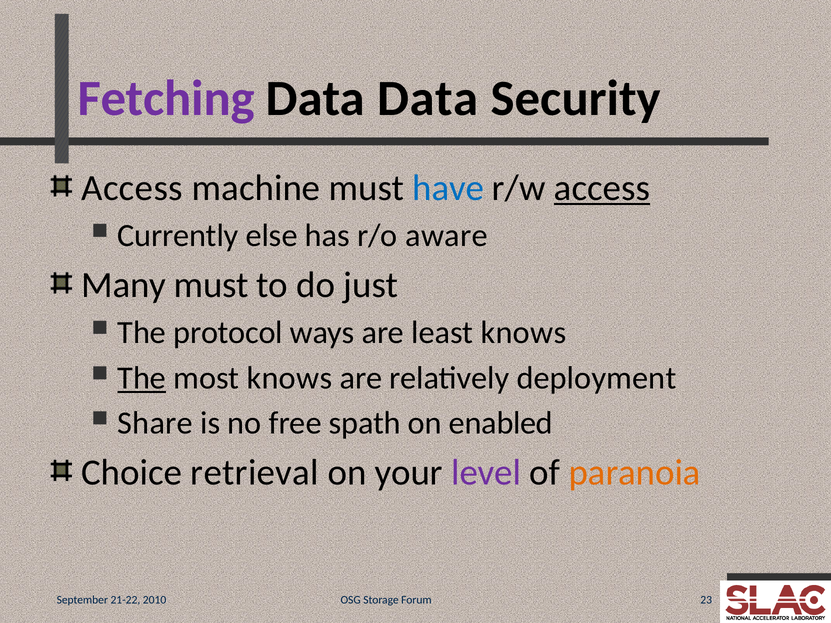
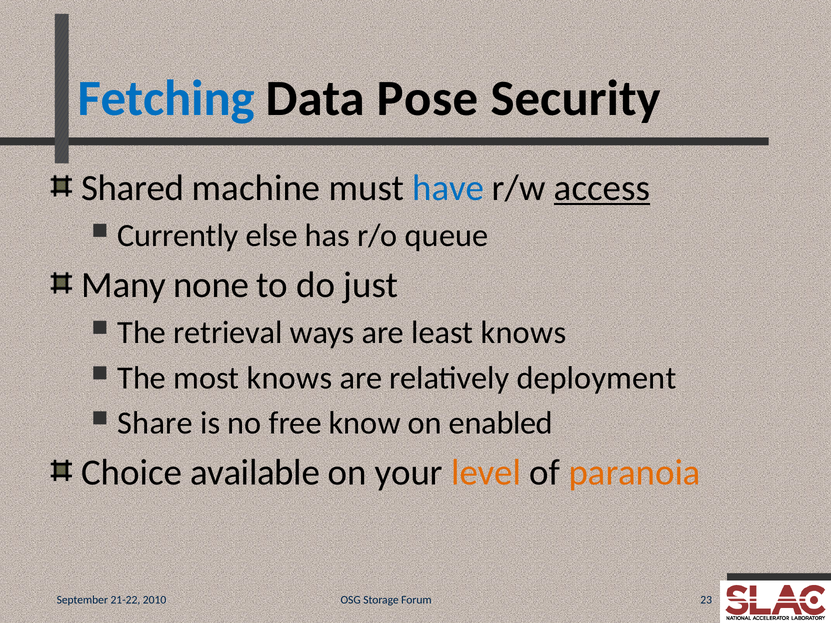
Fetching colour: purple -> blue (166, 99)
Data Data: Data -> Pose (428, 99)
Access: Access -> Shared (132, 188)
aware: aware -> queue (447, 236)
Many must: must -> none (211, 285)
protocol: protocol -> retrieval (228, 333)
The underline: present -> none (142, 378)
spath: spath -> know (365, 423)
retrieval: retrieval -> available (255, 473)
level colour: purple -> orange (486, 473)
